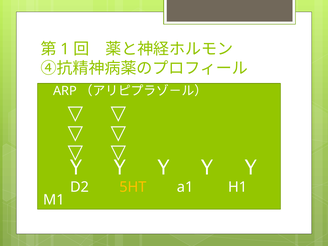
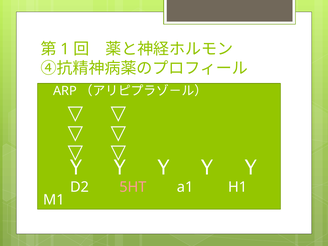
5HT colour: yellow -> pink (133, 187)
